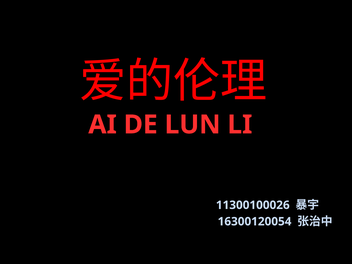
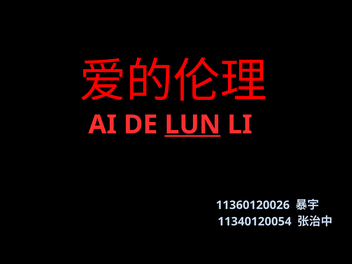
LUN underline: none -> present (193, 125)
11300100026: 11300100026 -> 11360120026 (253, 205)
16300120054: 16300120054 -> 11340120054 (255, 222)
